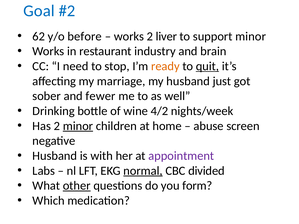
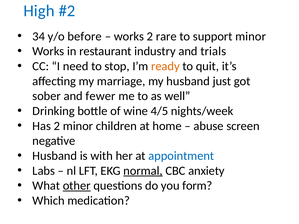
Goal: Goal -> High (39, 11)
62: 62 -> 34 (39, 36)
liver: liver -> rare (166, 36)
brain: brain -> trials (213, 51)
quit underline: present -> none (207, 66)
4/2: 4/2 -> 4/5 (159, 111)
minor underline: present -> none (78, 126)
appointment colour: purple -> blue (181, 156)
divided: divided -> anxiety (206, 171)
